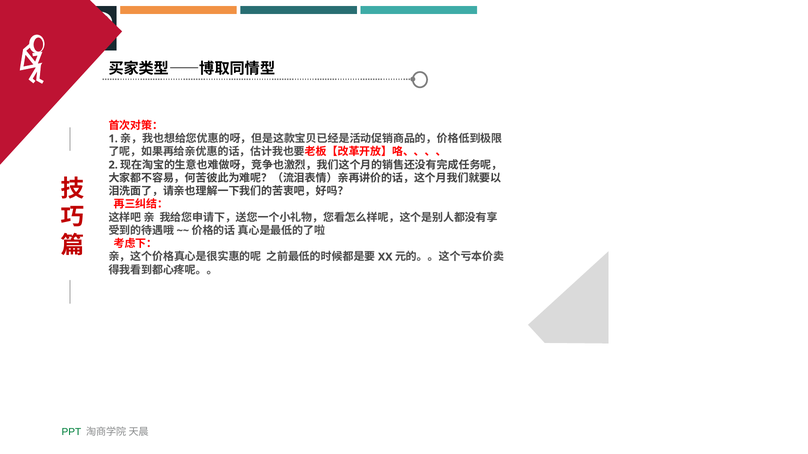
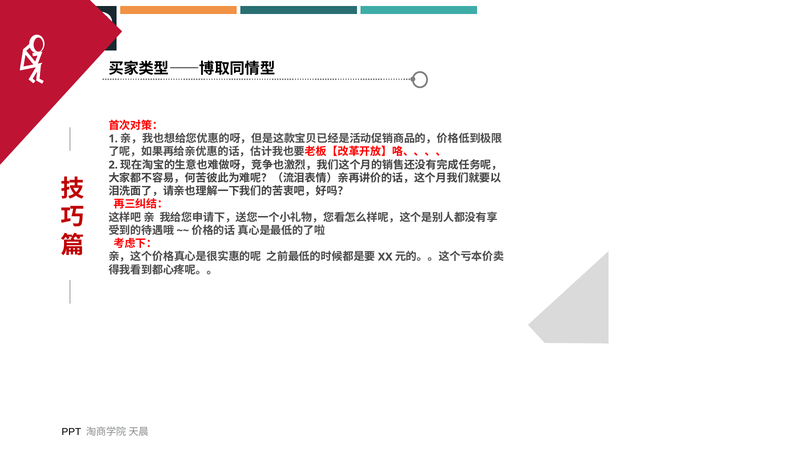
PPT colour: green -> black (71, 433)
